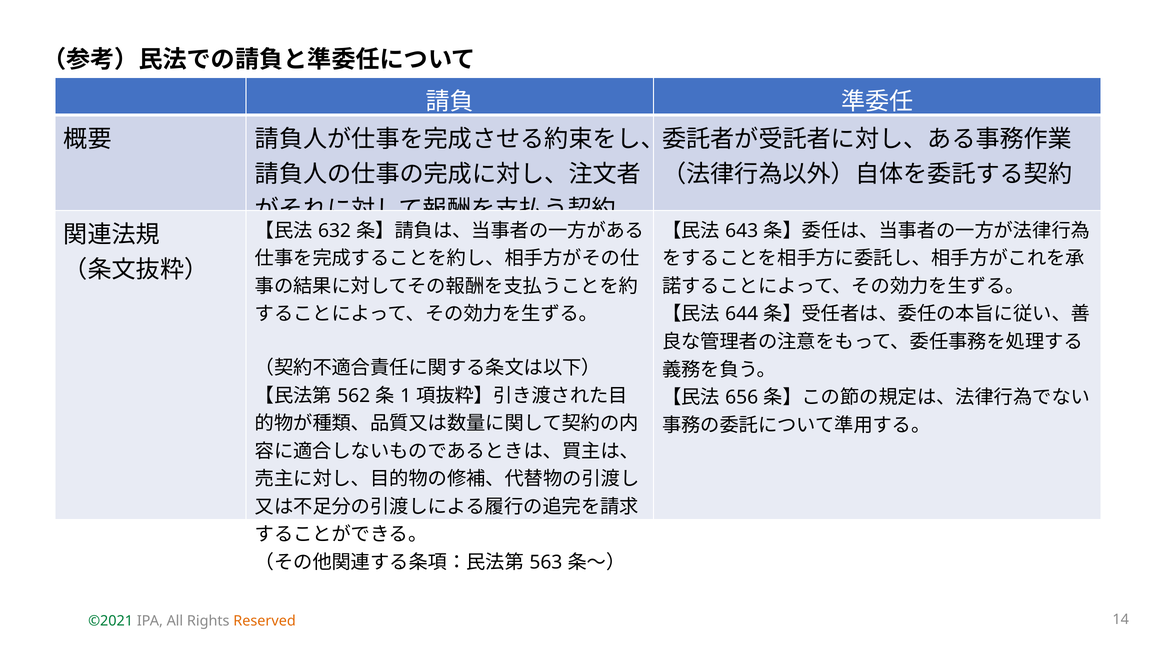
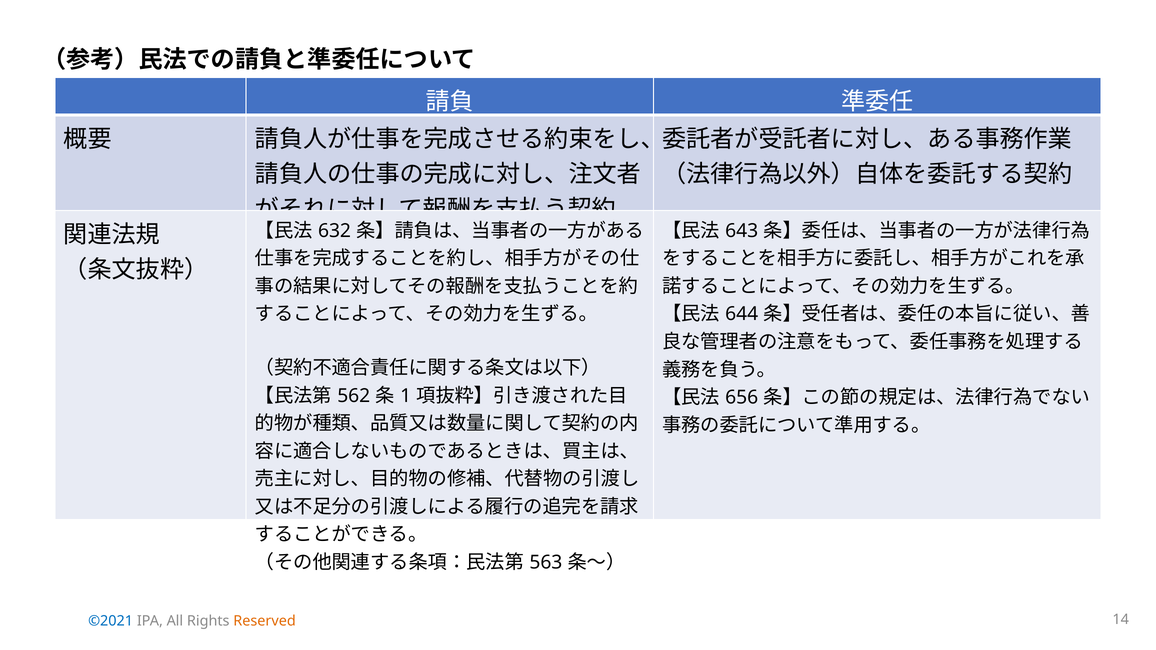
©2021 colour: green -> blue (111, 621)
